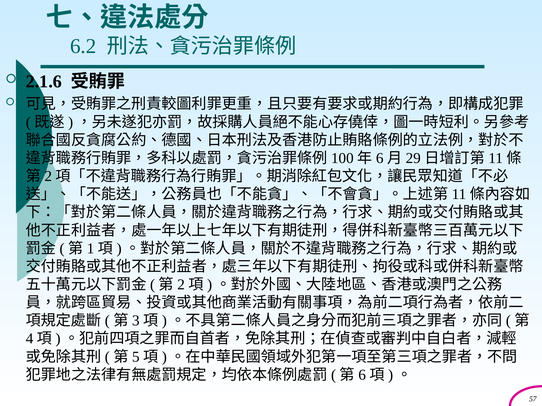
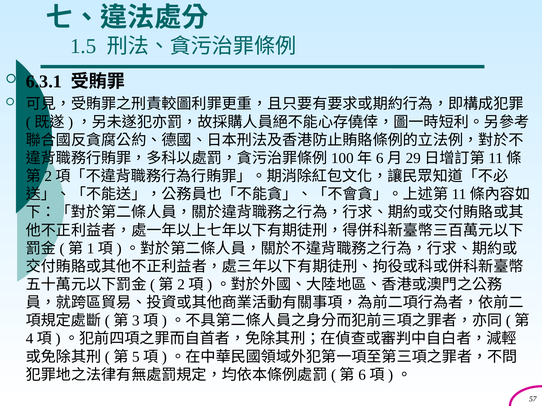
6.2: 6.2 -> 1.5 (83, 46)
2.1.6: 2.1.6 -> 6.3.1 (44, 81)
